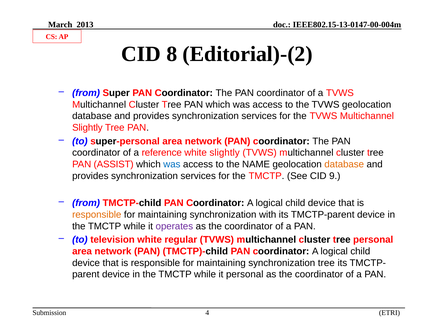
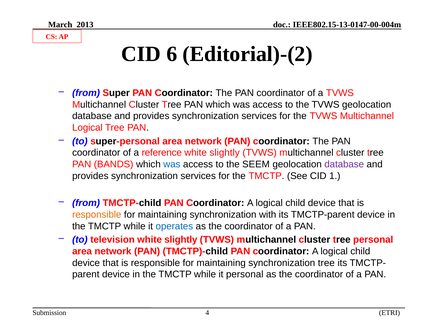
8: 8 -> 6 (172, 54)
Slightly: Slightly -> Logical (87, 127)
ASSIST: ASSIST -> BANDS (114, 164)
NAME: NAME -> SEEM (256, 164)
database colour: orange -> purple (344, 164)
9: 9 -> 1 (335, 176)
operates colour: purple -> blue (174, 226)
television white regular: regular -> slightly (181, 239)
